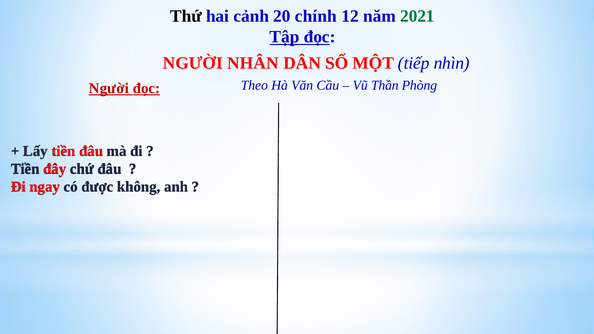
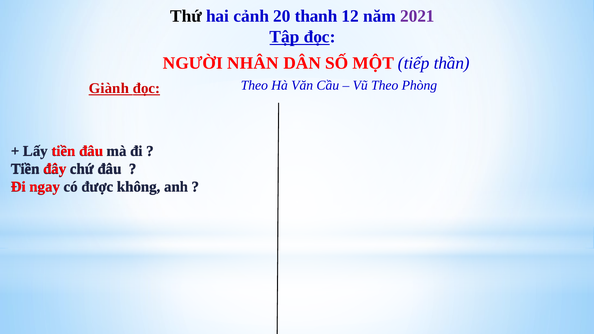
chính: chính -> thanh (316, 16)
2021 colour: green -> purple (417, 16)
nhìn: nhìn -> thần (452, 63)
Vũ Thần: Thần -> Theo (385, 85)
Người: Người -> Giành (109, 88)
